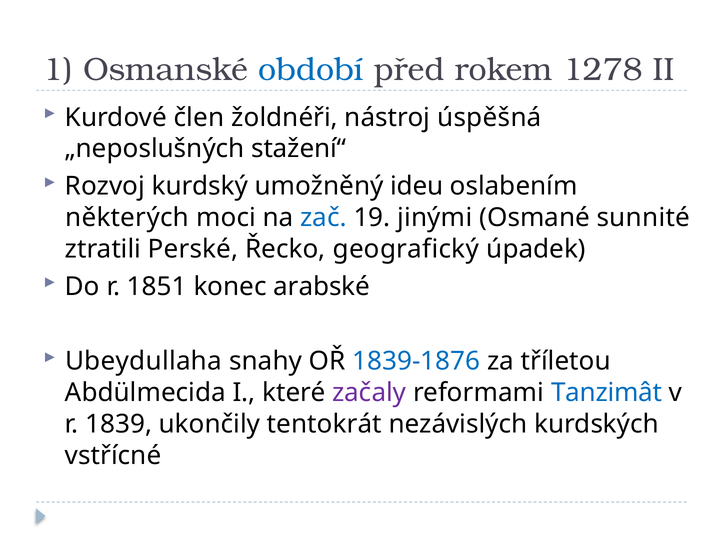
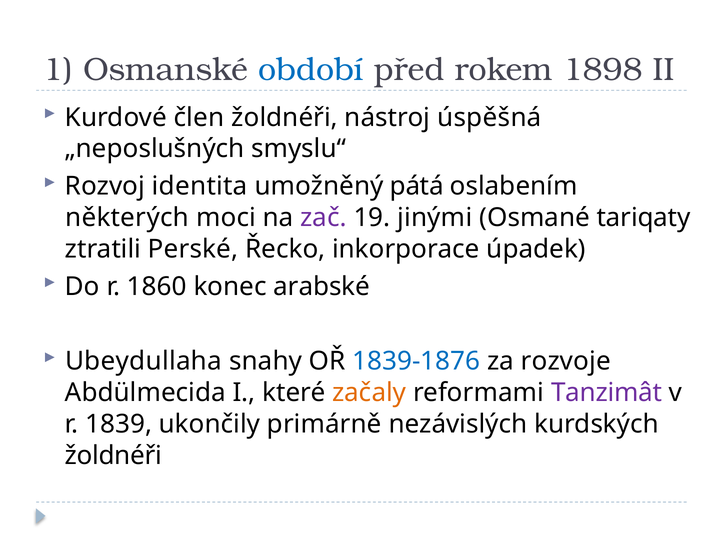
1278: 1278 -> 1898 (603, 70)
stažení“: stažení“ -> smyslu“ (299, 149)
kurdský: kurdský -> identita (200, 186)
ideu: ideu -> pátá (417, 186)
zač colour: blue -> purple (323, 218)
sunnité: sunnité -> tariqaty (644, 218)
geografický: geografický -> inkorporace (406, 249)
1851: 1851 -> 1860 (157, 287)
tříletou: tříletou -> rozvoje (566, 361)
začaly colour: purple -> orange (369, 393)
Tanzimât colour: blue -> purple (607, 393)
tentokrát: tentokrát -> primárně (324, 424)
vstřícné: vstřícné -> žoldnéři (113, 456)
